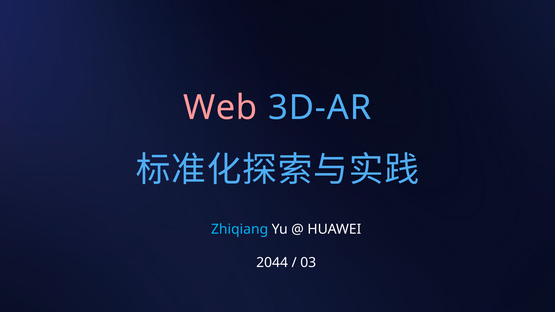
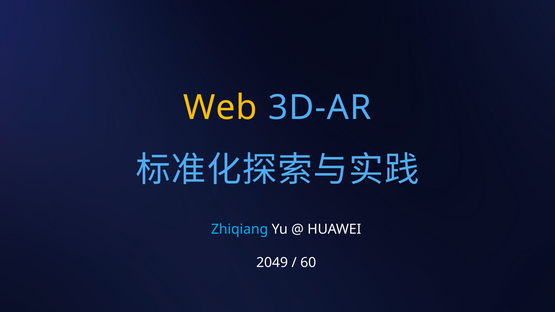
Web colour: pink -> yellow (220, 108)
2044: 2044 -> 2049 (272, 263)
03: 03 -> 60 (308, 263)
